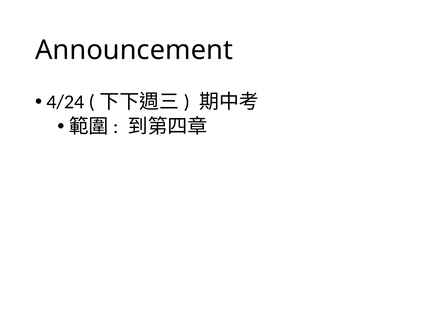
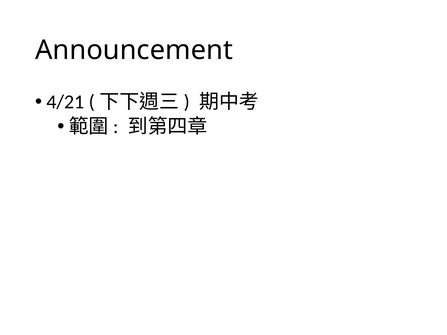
4/24: 4/24 -> 4/21 (65, 102)
